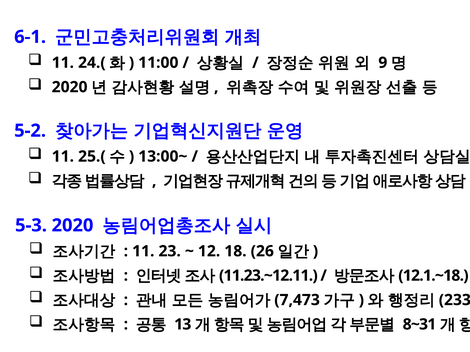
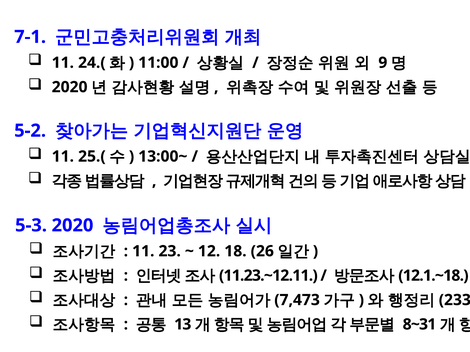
6-1: 6-1 -> 7-1 (30, 37)
